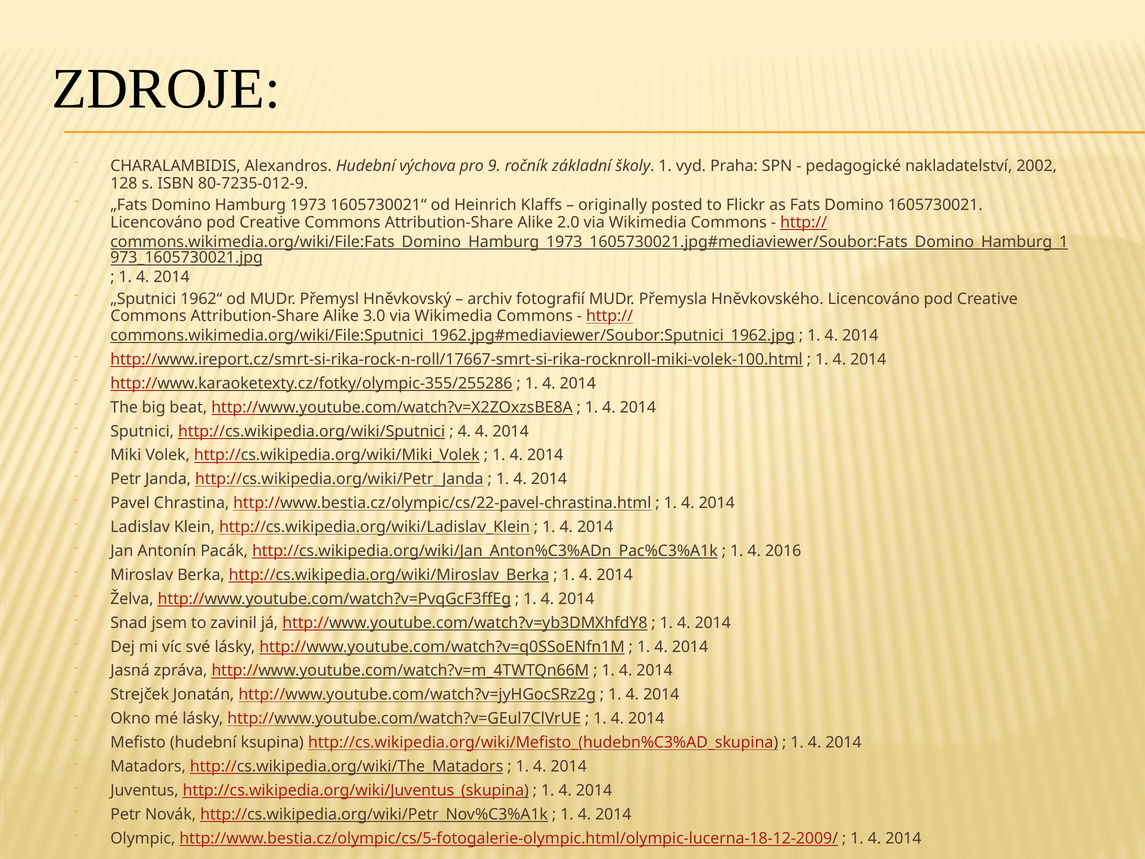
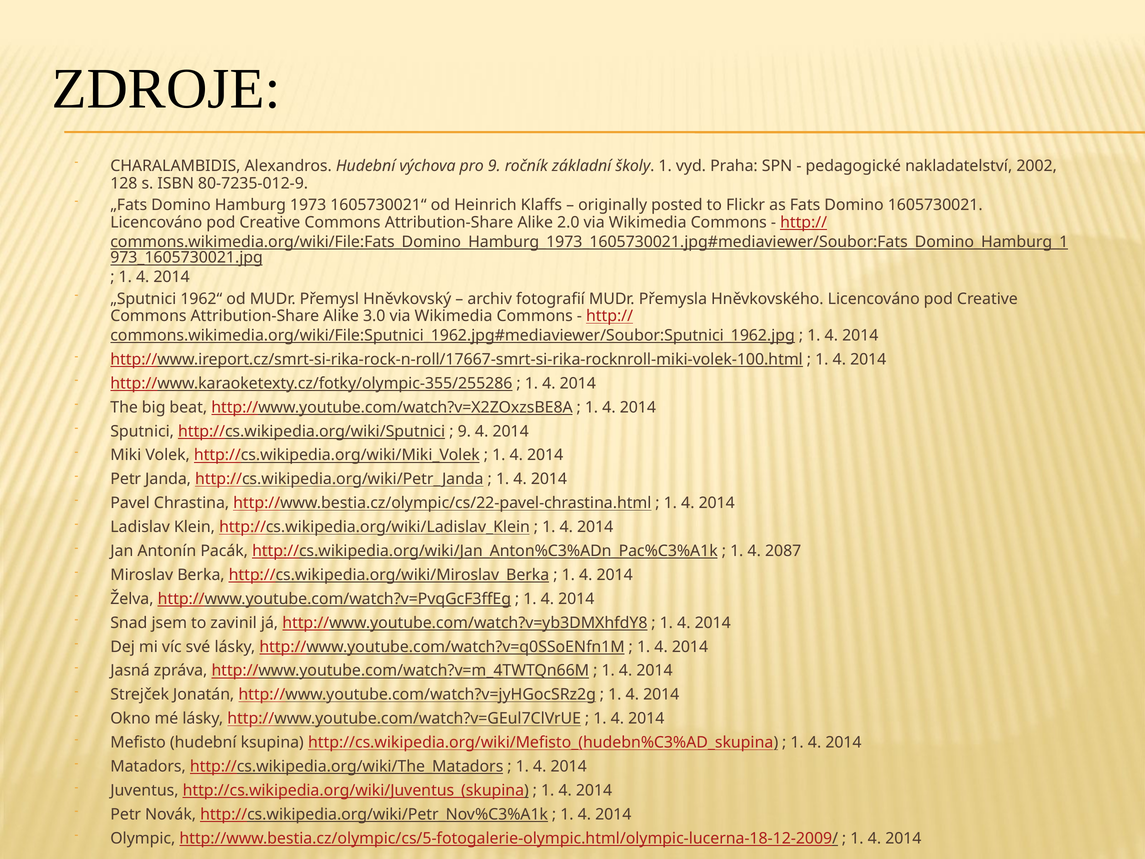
4: 4 -> 9 (464, 431)
2016: 2016 -> 2087 (783, 551)
